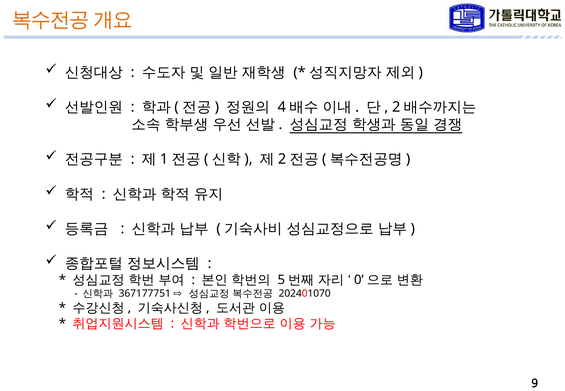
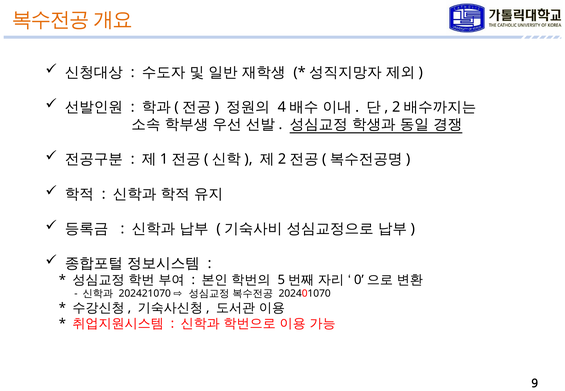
367177751: 367177751 -> 202421070 (145, 294)
